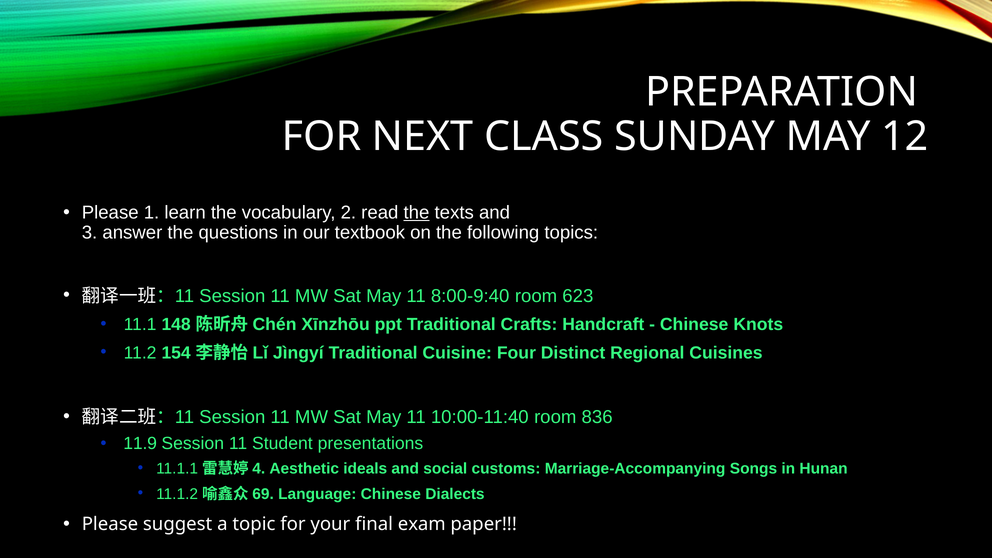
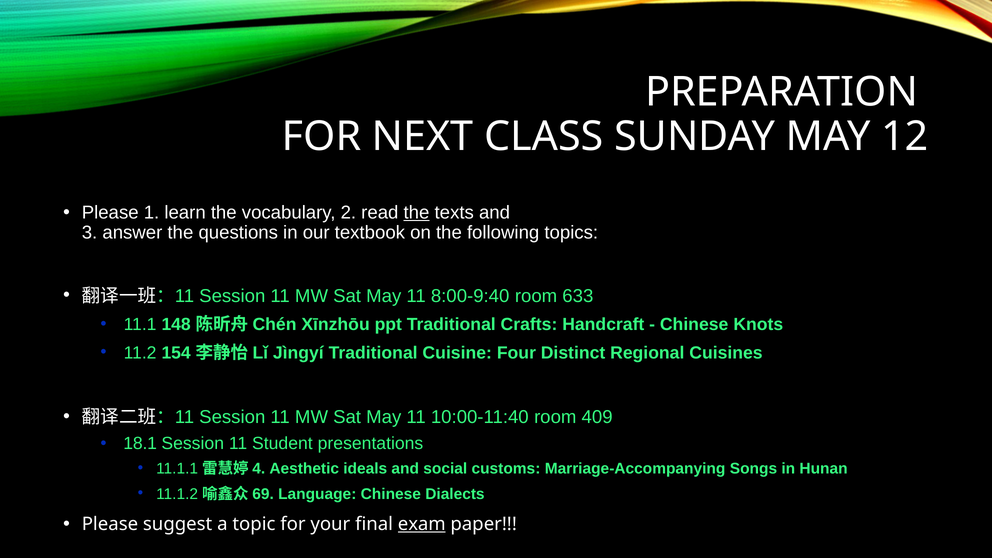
623: 623 -> 633 (578, 296)
836: 836 -> 409 (597, 417)
11.9: 11.9 -> 18.1 (140, 444)
exam underline: none -> present (422, 524)
